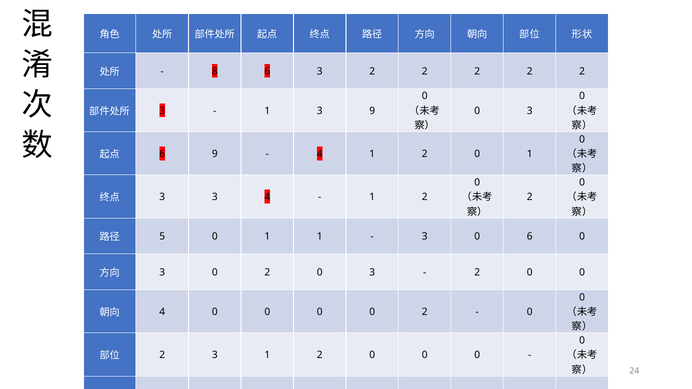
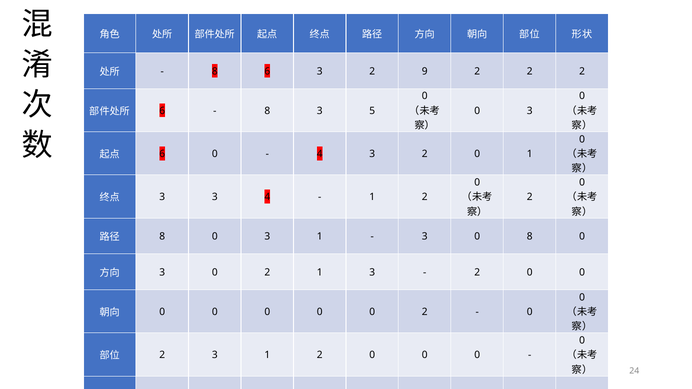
3 2 2: 2 -> 9 (425, 71)
3: 3 -> 6 (162, 111)
1: 1 -> 8 (267, 111)
3 9: 9 -> 5 (372, 111)
6 9: 9 -> 0 (215, 154)
4 1: 1 -> 3 (372, 154)
5: 5 -> 8 (162, 237)
1: 1 -> 3 (267, 237)
0 6: 6 -> 8 (530, 237)
0 2 0: 0 -> 1 (320, 273)
4: 4 -> 0 (162, 312)
